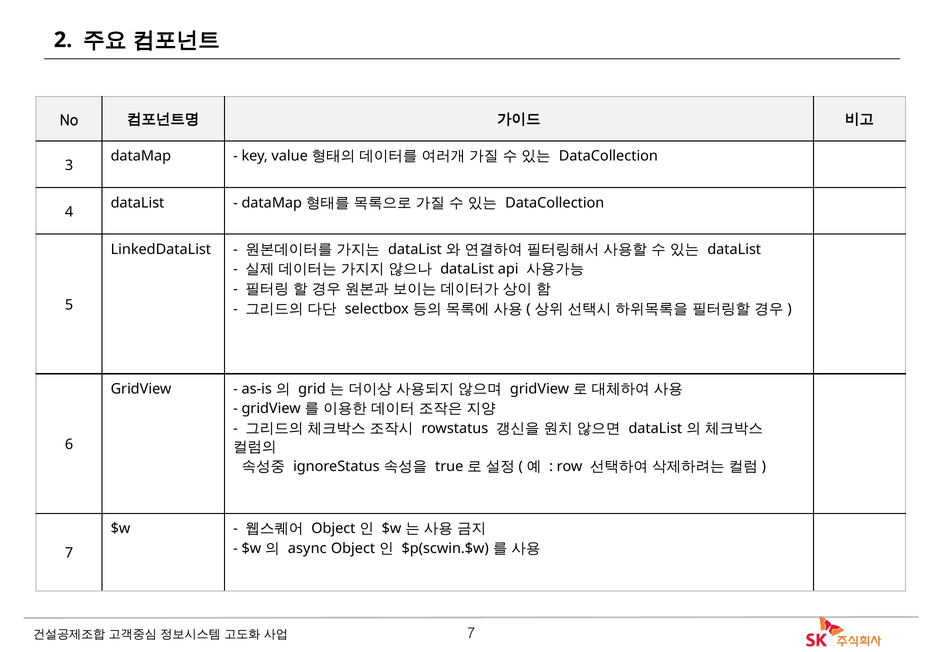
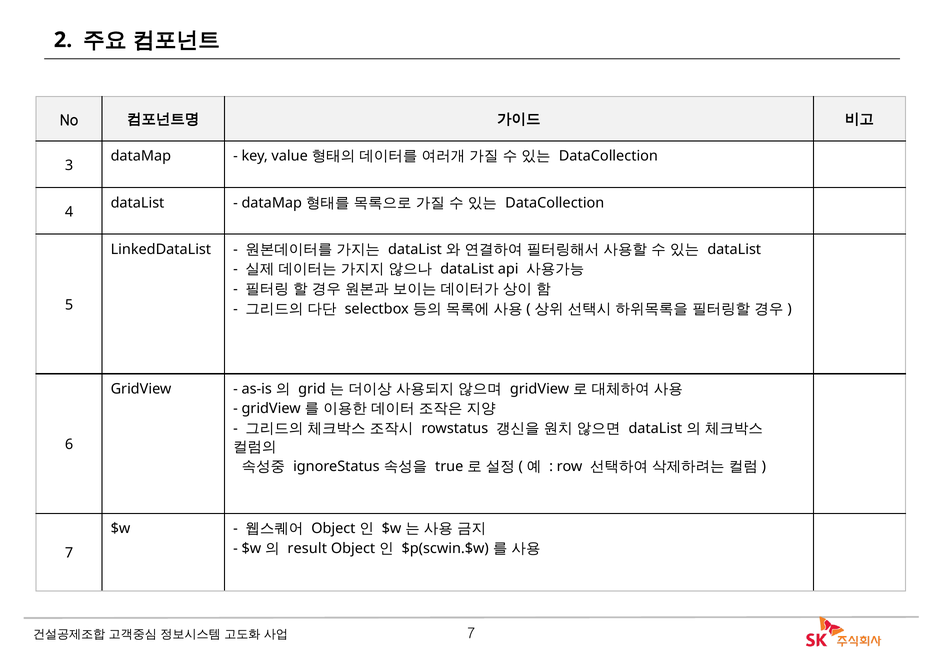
async: async -> result (307, 548)
